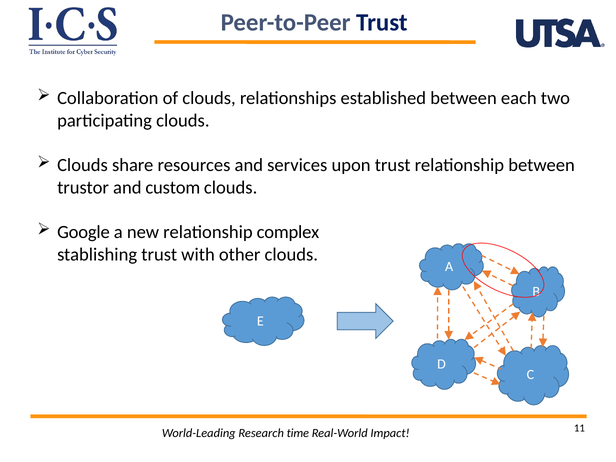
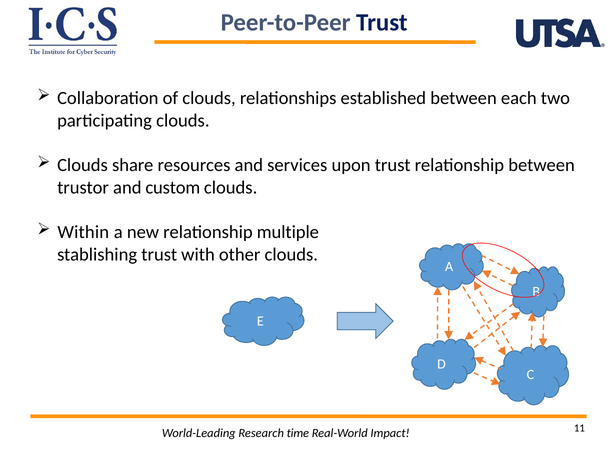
Google: Google -> Within (83, 232)
complex: complex -> multiple (288, 232)
